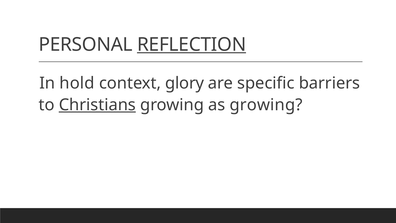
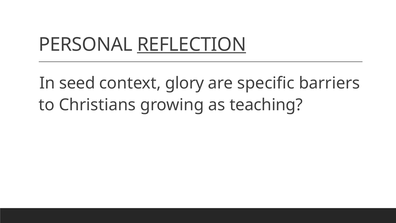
hold: hold -> seed (77, 83)
Christians underline: present -> none (97, 105)
as growing: growing -> teaching (266, 105)
